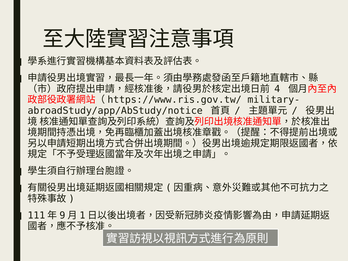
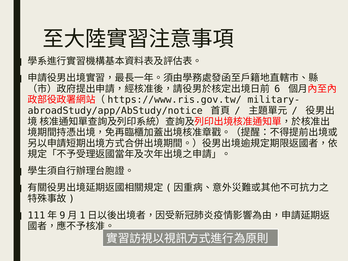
4: 4 -> 6 (277, 89)
